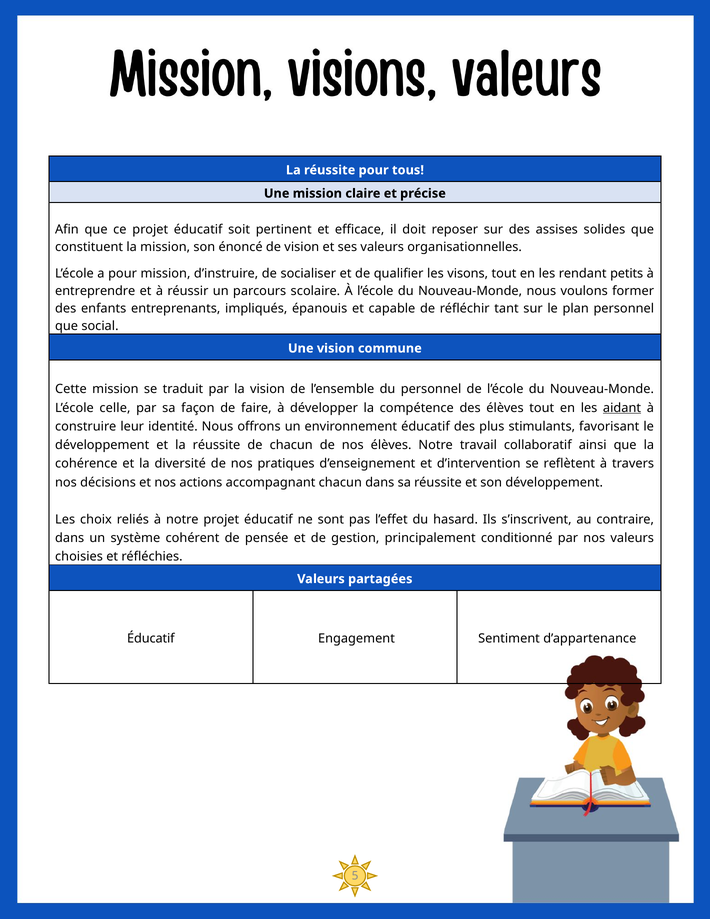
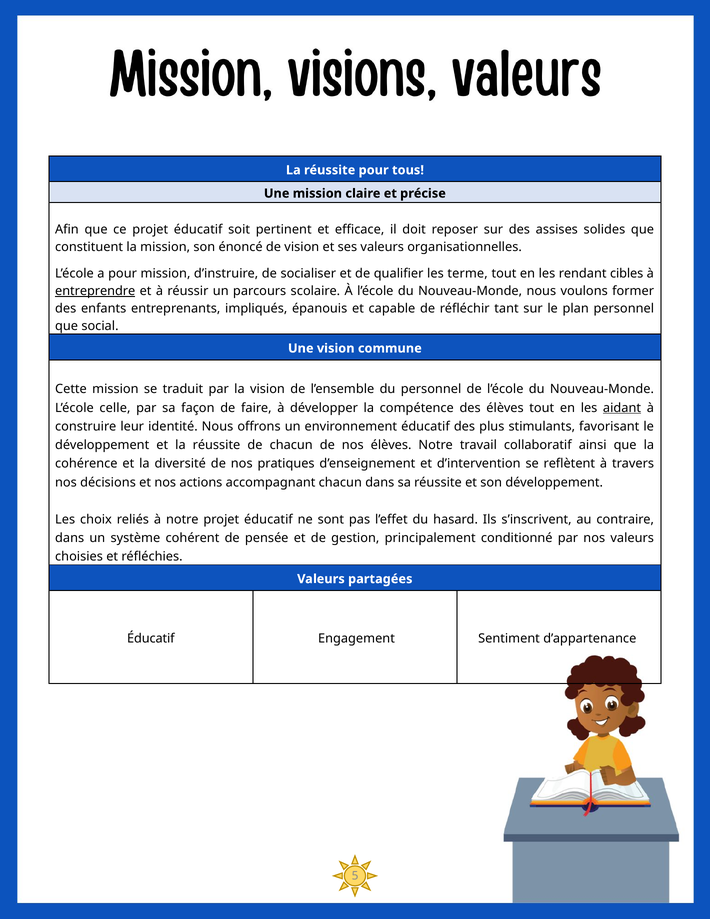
visons: visons -> terme (468, 274)
petits: petits -> cibles (627, 274)
entreprendre underline: none -> present (95, 291)
